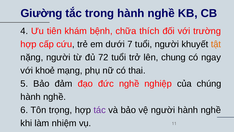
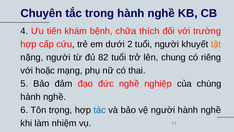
Giường: Giường -> Chuyên (41, 13)
7: 7 -> 2 (130, 44)
72: 72 -> 82 (103, 57)
ngay: ngay -> riêng (211, 57)
khoẻ: khoẻ -> hoặc (45, 70)
tác colour: purple -> blue (100, 110)
